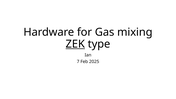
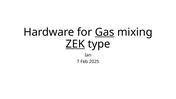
Gas underline: none -> present (105, 32)
